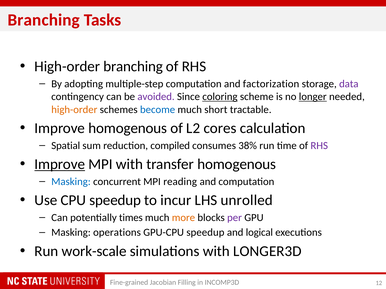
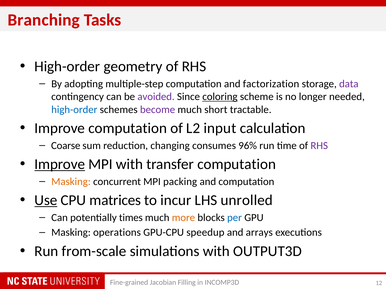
High-order branching: branching -> geometry (133, 67)
longer underline: present -> none (313, 97)
high-order colour: orange -> blue (74, 110)
become colour: blue -> purple (158, 110)
Improve homogenous: homogenous -> computation (128, 128)
cores: cores -> input (220, 128)
Spatial: Spatial -> Coarse (66, 146)
compiled: compiled -> changing (170, 146)
38%: 38% -> 96% (248, 146)
transfer homogenous: homogenous -> computation (237, 165)
Masking colour: blue -> orange (71, 182)
reading: reading -> packing (180, 182)
Use underline: none -> present (46, 201)
CPU speedup: speedup -> matrices (115, 201)
per colour: purple -> blue (235, 218)
logical: logical -> arrays (259, 233)
work-scale: work-scale -> from-scale (94, 252)
LONGER3D: LONGER3D -> OUTPUT3D (267, 252)
